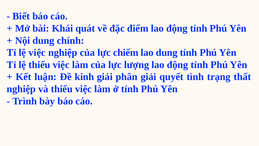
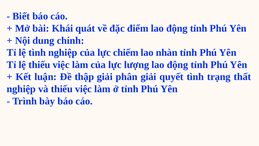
lệ việc: việc -> tình (37, 52)
lao dung: dung -> nhàn (167, 52)
kinh: kinh -> thập (84, 77)
